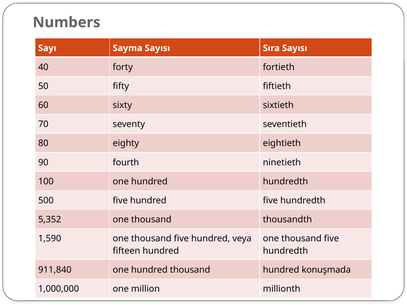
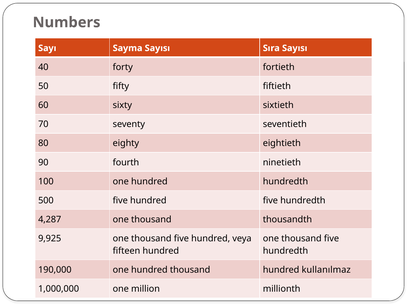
5,352: 5,352 -> 4,287 (50, 220)
1,590: 1,590 -> 9,925 (50, 239)
911,840: 911,840 -> 190,000 (55, 270)
konuşmada: konuşmada -> kullanılmaz (326, 270)
